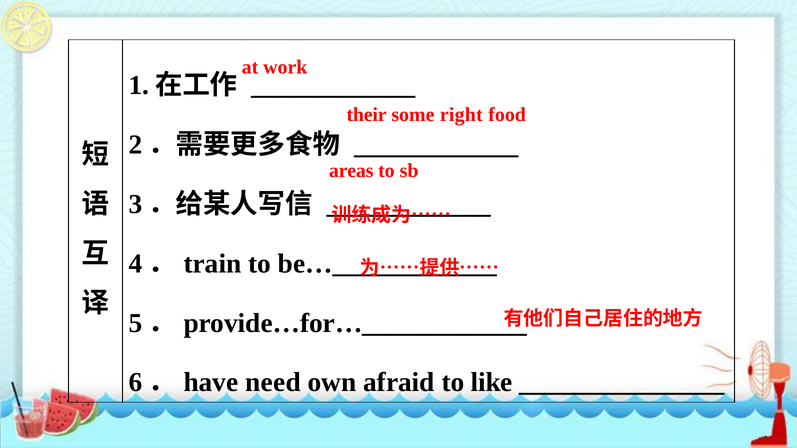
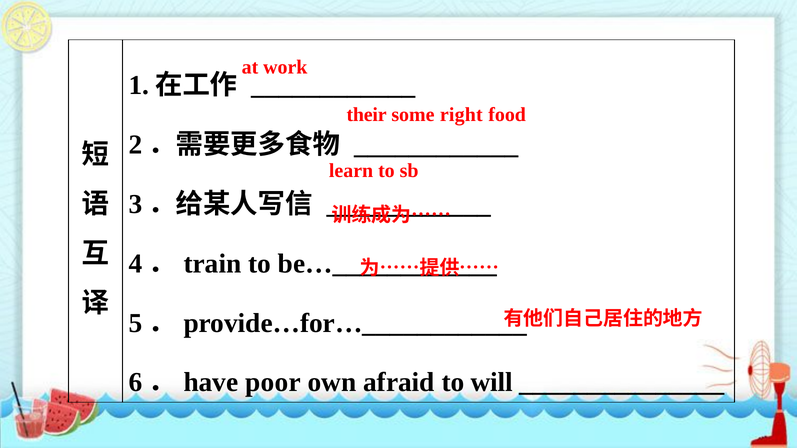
areas: areas -> learn (351, 171)
need: need -> poor (273, 383)
like: like -> will (492, 383)
